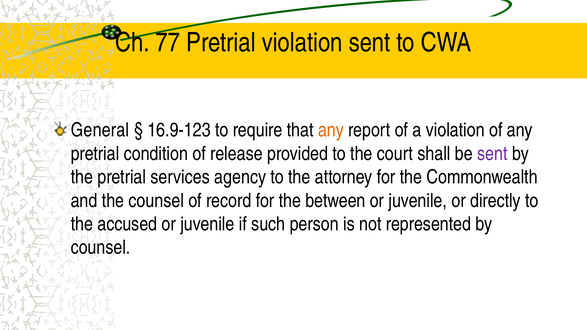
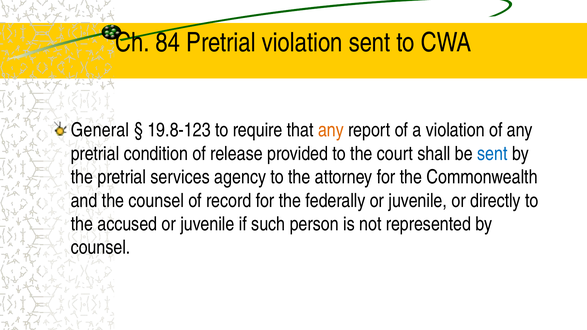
77: 77 -> 84 (168, 43)
16.9-123: 16.9-123 -> 19.8-123 (179, 130)
sent colour: purple -> blue (492, 154)
between: between -> federally (335, 201)
